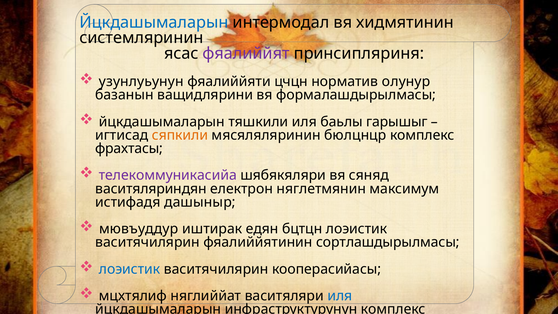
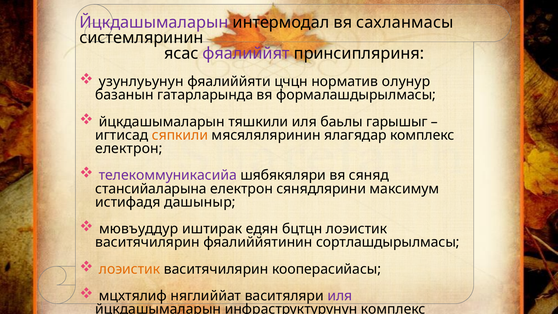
Йцкдашымаларын colour: blue -> purple (154, 22)
хидмятинин: хидмятинин -> сахланмасы (405, 22)
ващидлярини: ващидлярини -> гатарларында (205, 95)
бюлцнцр: бюлцнцр -> ялагядар (355, 135)
фрахтасы: фрахтасы -> електрон (129, 149)
васитяляриндян: васитяляриндян -> стансийаларына (151, 189)
няглетмянин: няглетмянин -> сянядлярини (321, 189)
лоэистик colour: blue -> orange (130, 269)
иля colour: blue -> purple (340, 296)
